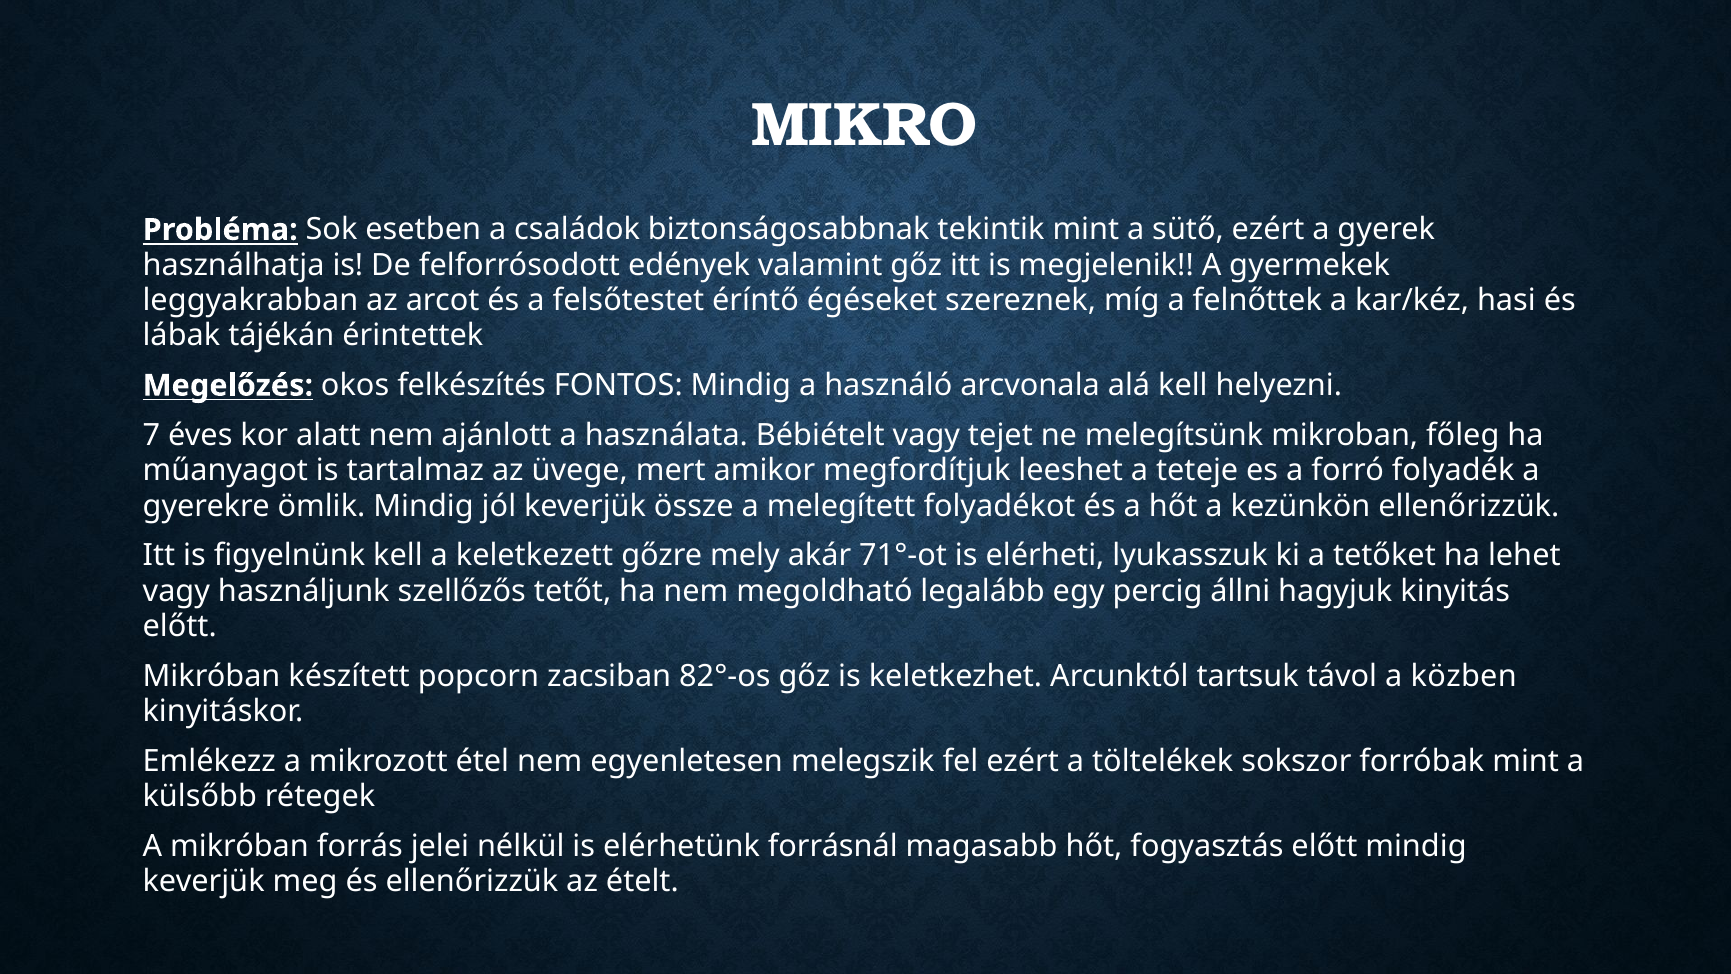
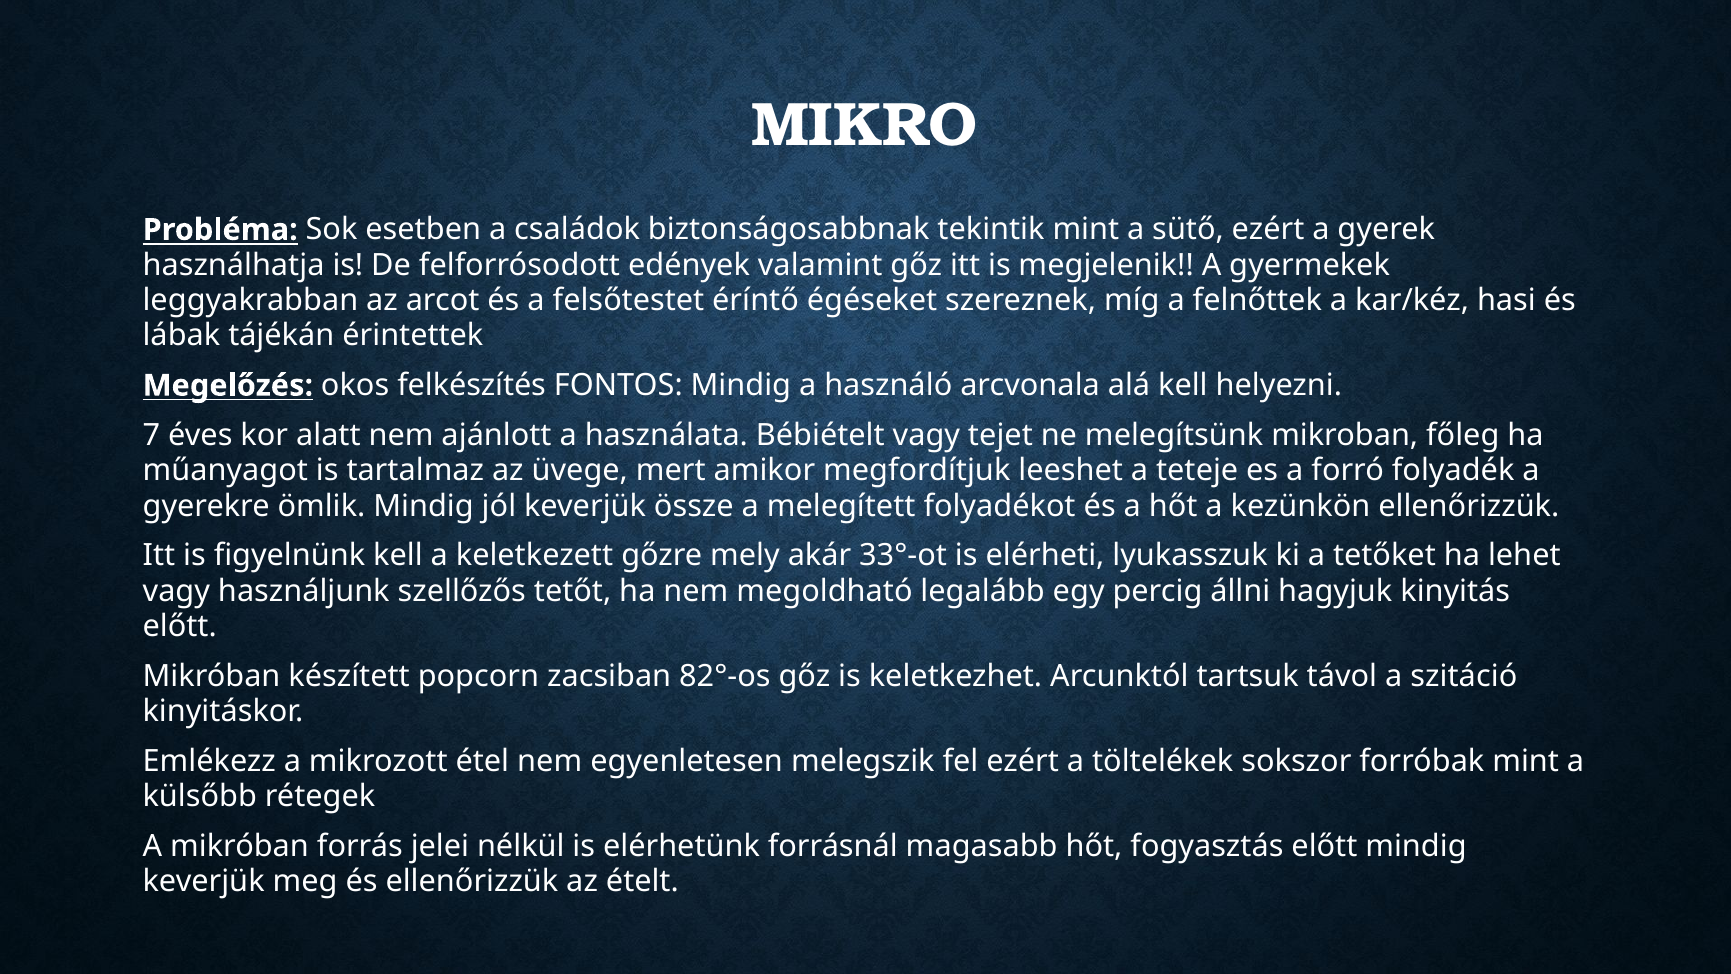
71°-ot: 71°-ot -> 33°-ot (903, 556)
közben: közben -> szitáció (1464, 676)
